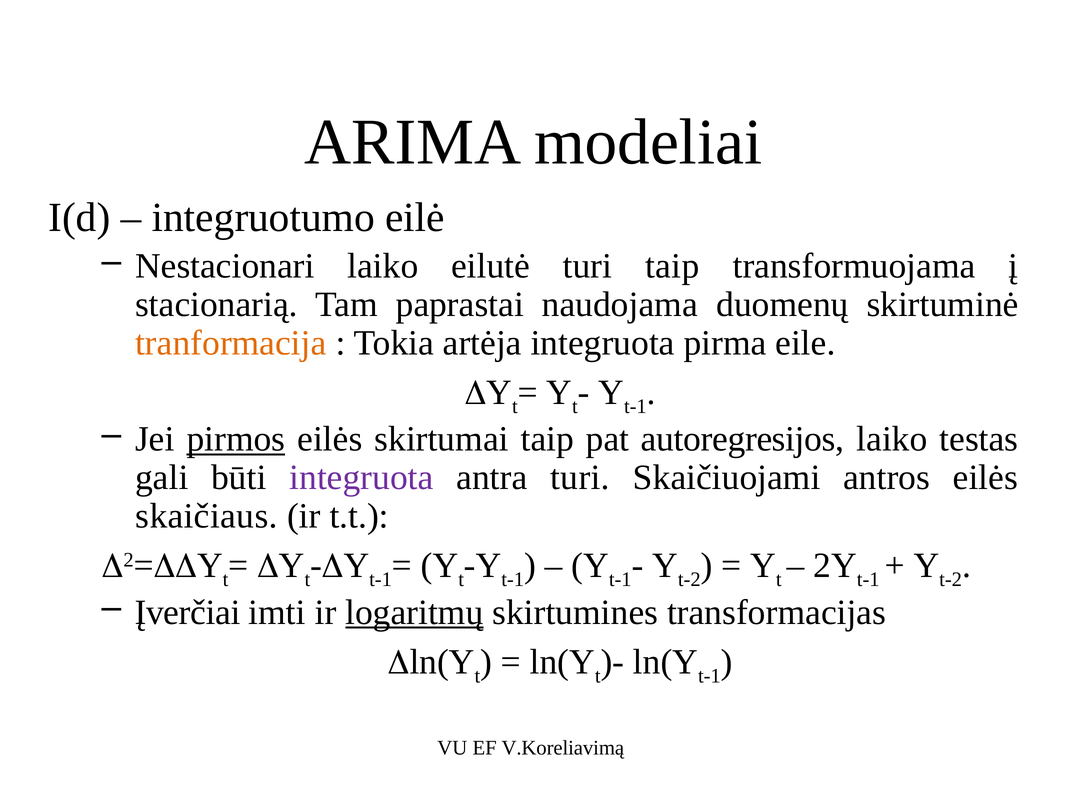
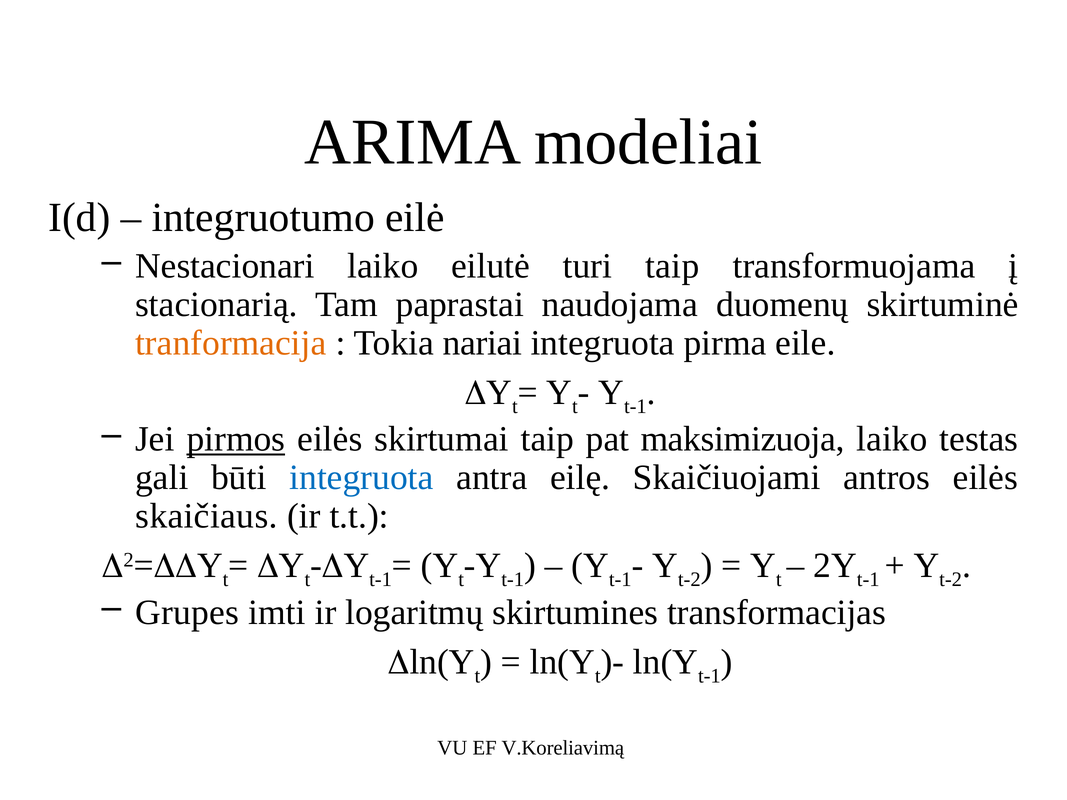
artėja: artėja -> nariai (482, 343)
autoregresijos: autoregresijos -> maksimizuoja (743, 439)
integruota colour: purple -> blue (361, 478)
antra turi: turi -> eilę (580, 478)
Įverčiai: Įverčiai -> Grupes (187, 612)
logaritmų underline: present -> none (414, 612)
